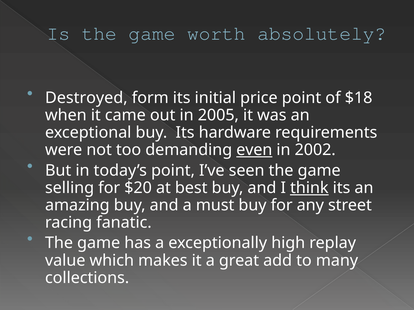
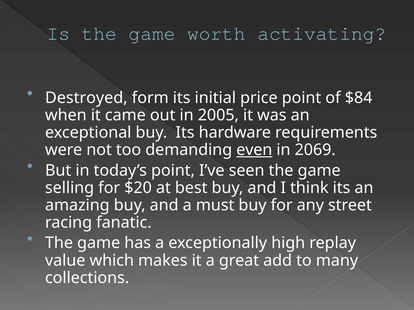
absolutely: absolutely -> activating (322, 33)
$18: $18 -> $84 (359, 98)
2002: 2002 -> 2069 (315, 150)
think underline: present -> none (309, 188)
